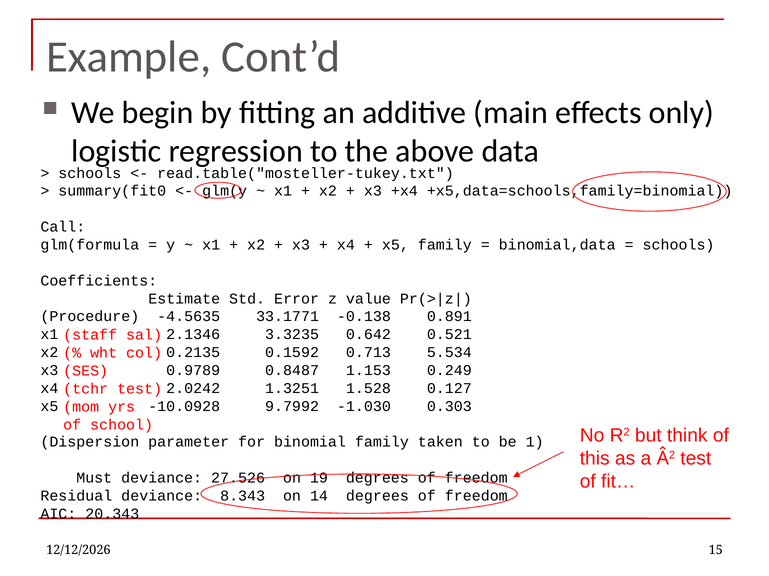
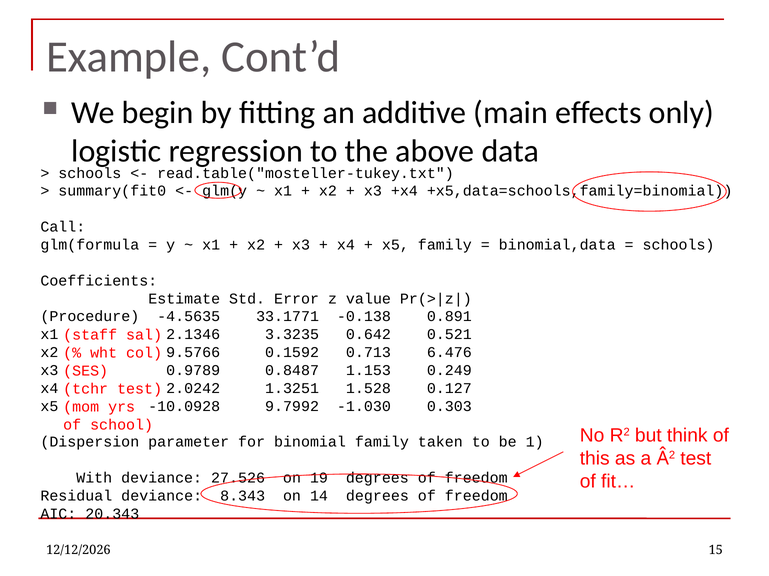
0.2135: 0.2135 -> 9.5766 (193, 353)
5.534: 5.534 -> 6.476 (449, 353)
Must: Must -> With (94, 479)
